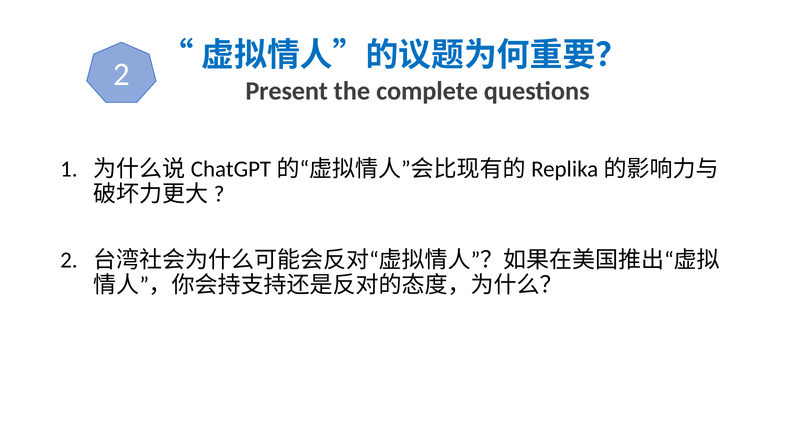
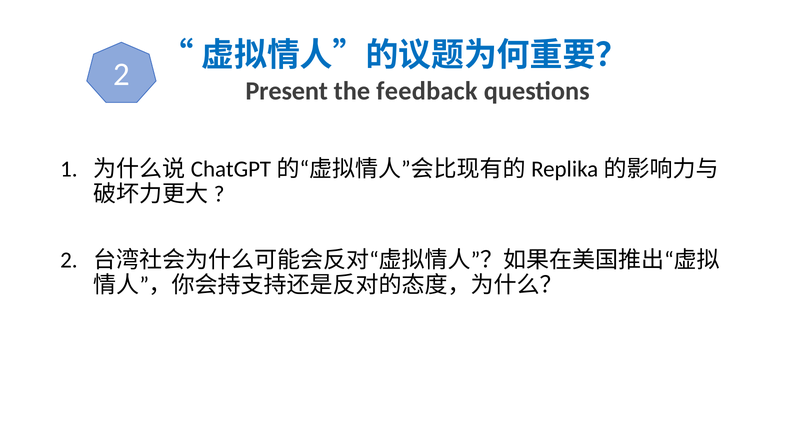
complete: complete -> feedback (427, 91)
